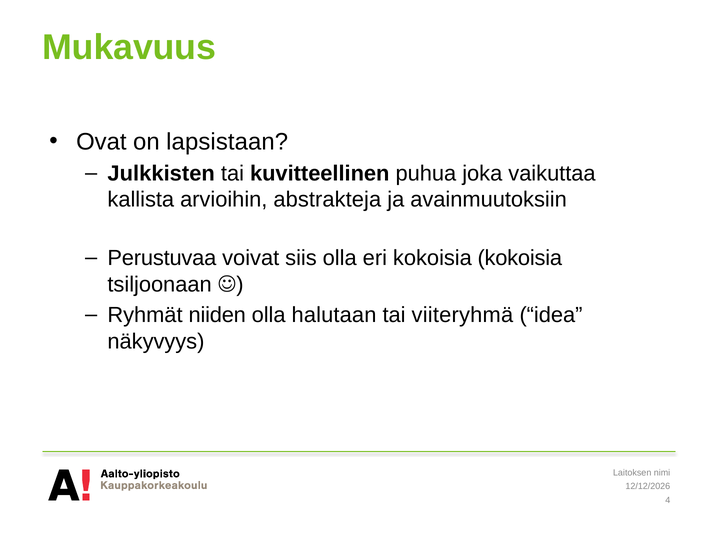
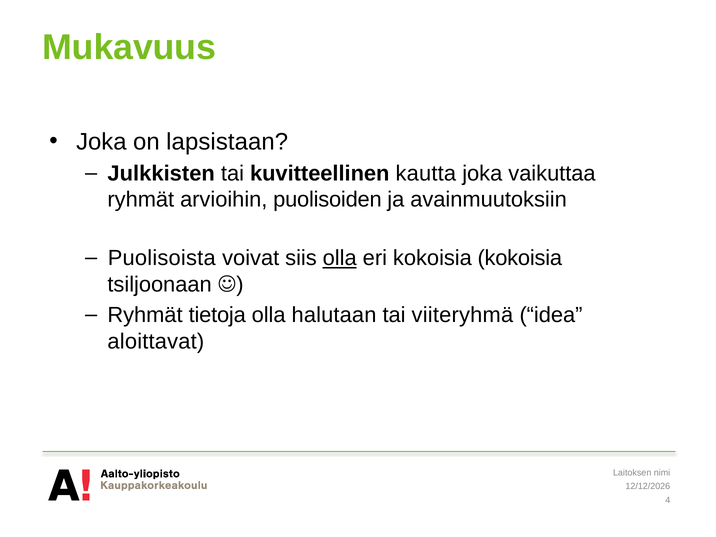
Ovat: Ovat -> Joka (101, 142)
puhua: puhua -> kautta (426, 174)
kallista: kallista -> ryhmät (141, 200)
abstrakteja: abstrakteja -> puolisoiden (327, 200)
Perustuvaa: Perustuvaa -> Puolisoista (162, 258)
olla underline: none -> present (340, 258)
niiden: niiden -> tietoja (217, 315)
näkyvyys: näkyvyys -> aloittavat (156, 341)
